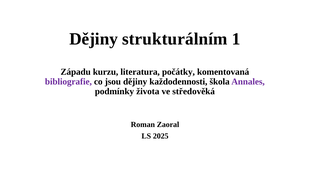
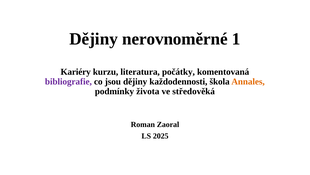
strukturálním: strukturálním -> nerovnoměrné (175, 39)
Západu: Západu -> Kariéry (76, 72)
Annales colour: purple -> orange (248, 81)
